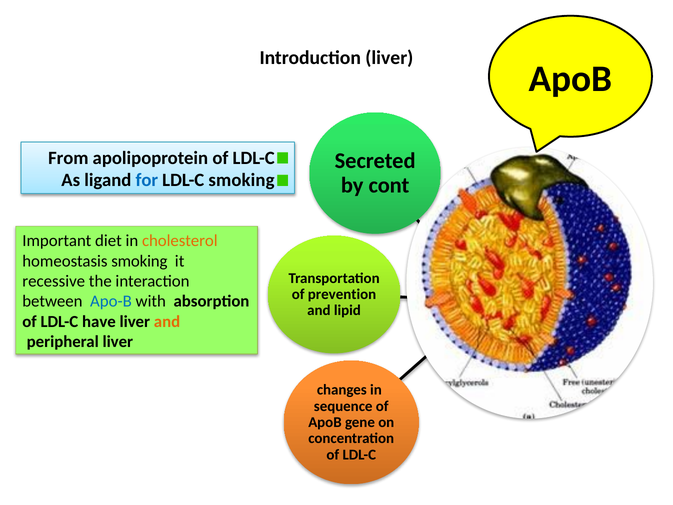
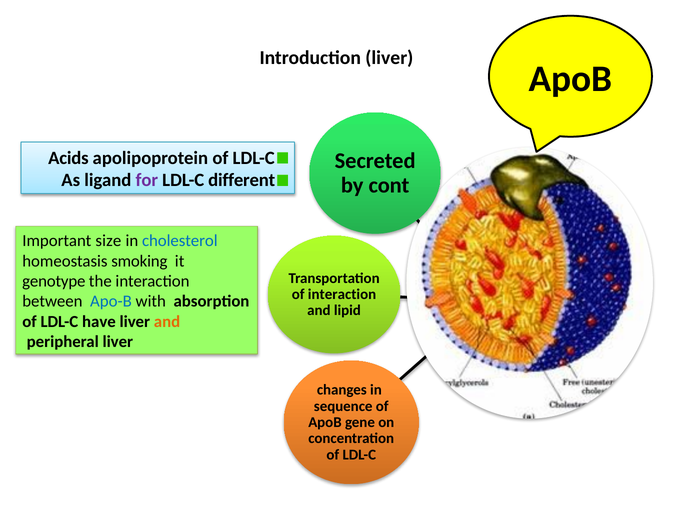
From: From -> Acids (68, 158)
for colour: blue -> purple (147, 180)
LDL-C smoking: smoking -> different (242, 180)
diet: diet -> size (108, 241)
cholesterol colour: orange -> blue (180, 241)
recessive: recessive -> genotype (54, 281)
of prevention: prevention -> interaction (342, 294)
